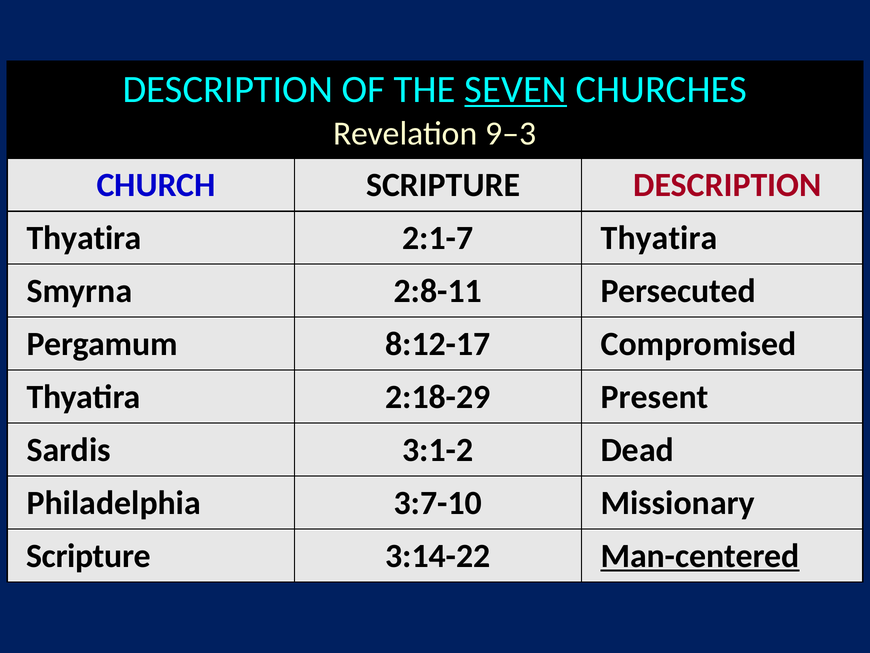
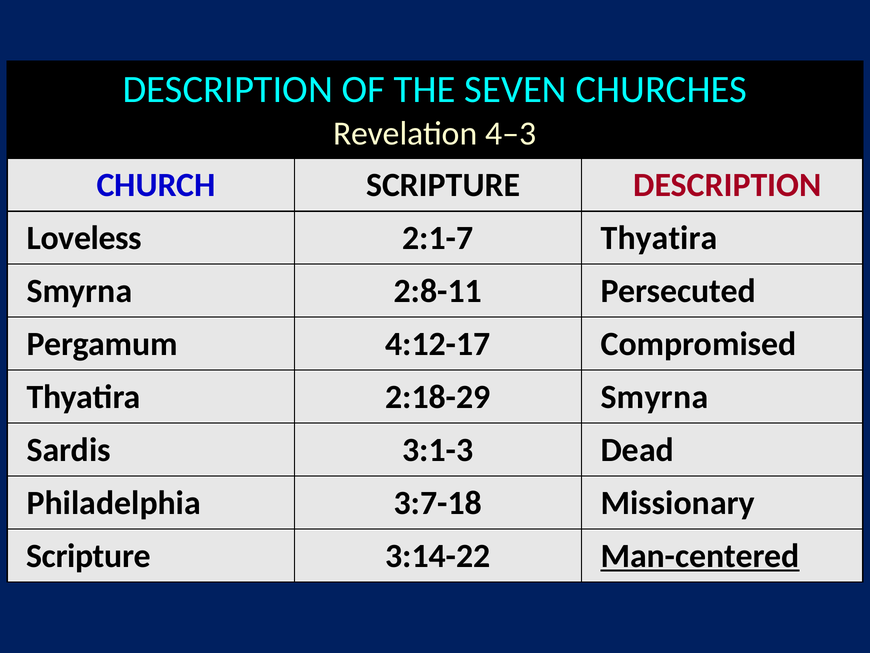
SEVEN underline: present -> none (516, 89)
9‒3: 9‒3 -> 4‒3 (511, 134)
Thyatira: Thyatira -> Loveless (84, 238)
8:12-17: 8:12-17 -> 4:12-17 (438, 344)
2:18-29 Present: Present -> Smyrna (655, 397)
3:1-2: 3:1-2 -> 3:1-3 (438, 450)
3:7-10: 3:7-10 -> 3:7-18 (438, 503)
